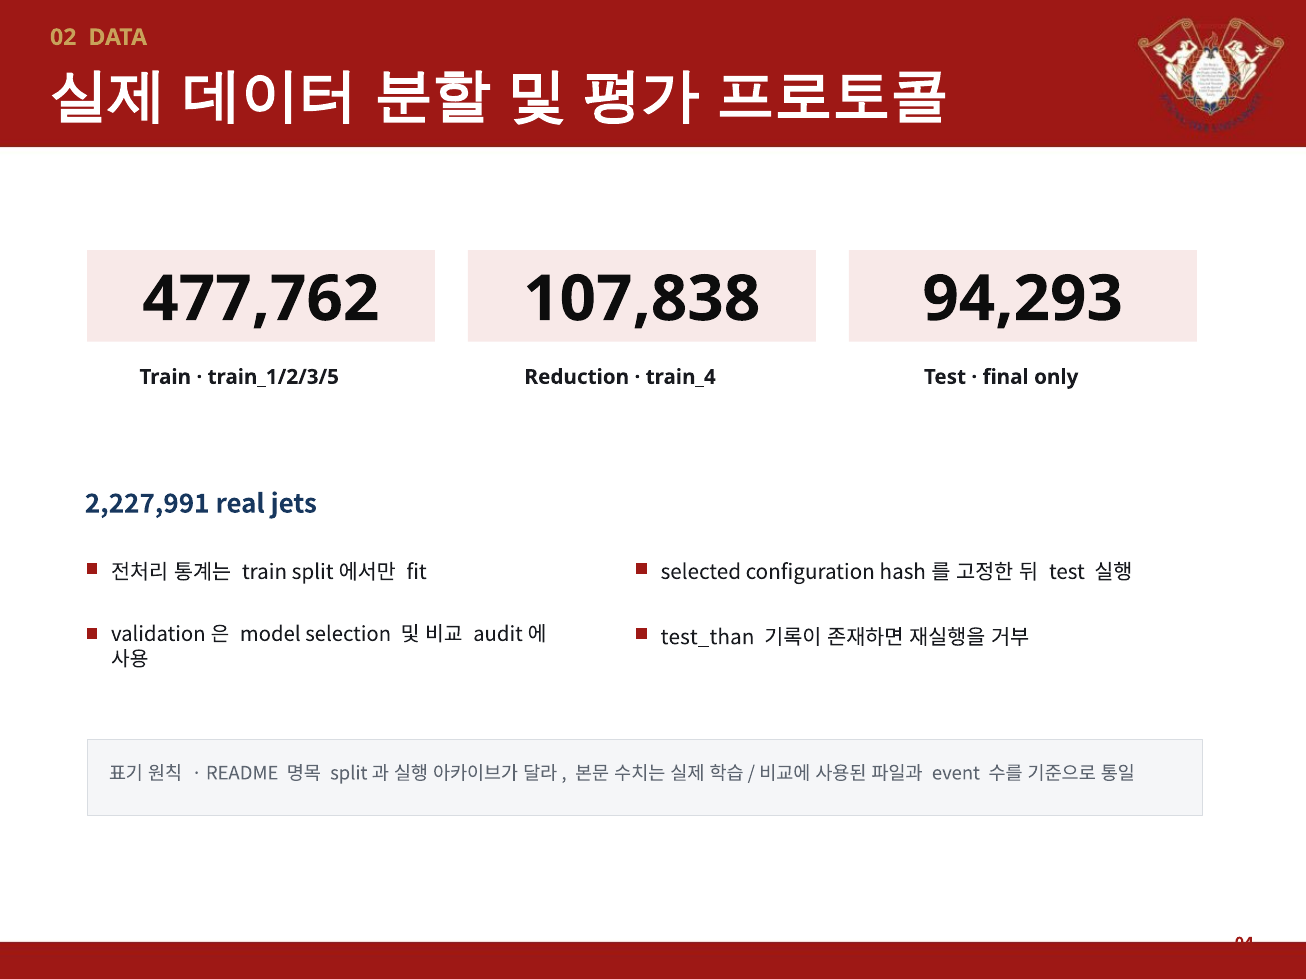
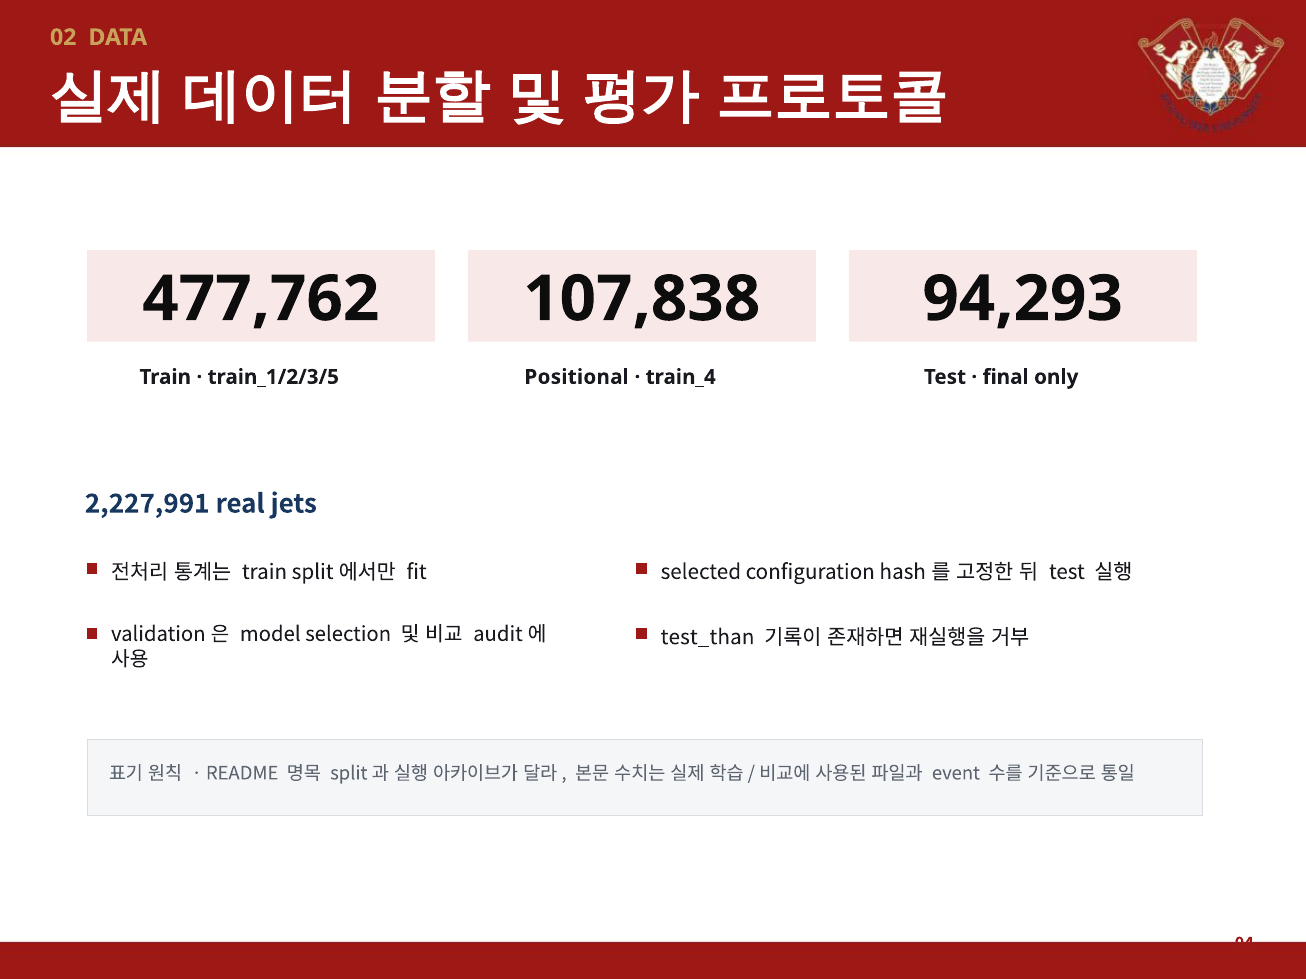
Reduction: Reduction -> Positional (577, 377)
